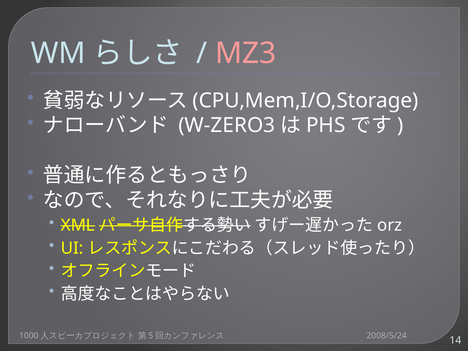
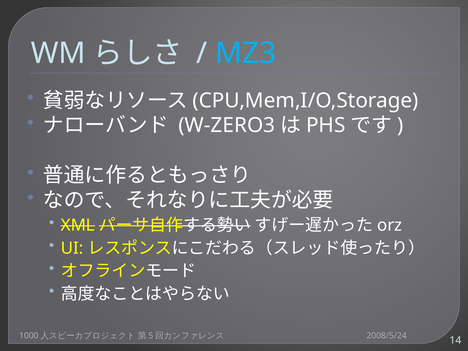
MZ3 colour: pink -> light blue (246, 53)
